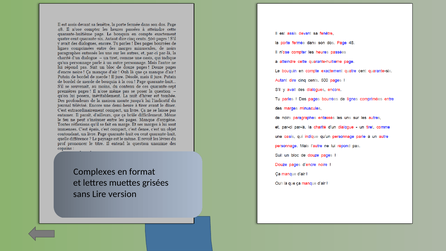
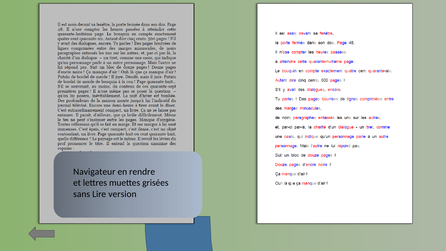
Complexes: Complexes -> Navigateur (94, 172)
format: format -> rendre (142, 172)
